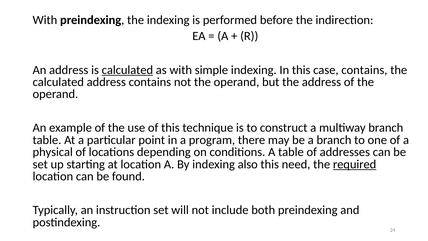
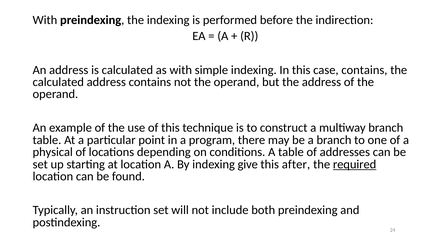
calculated underline: present -> none (127, 70)
also: also -> give (248, 164)
need: need -> after (296, 164)
